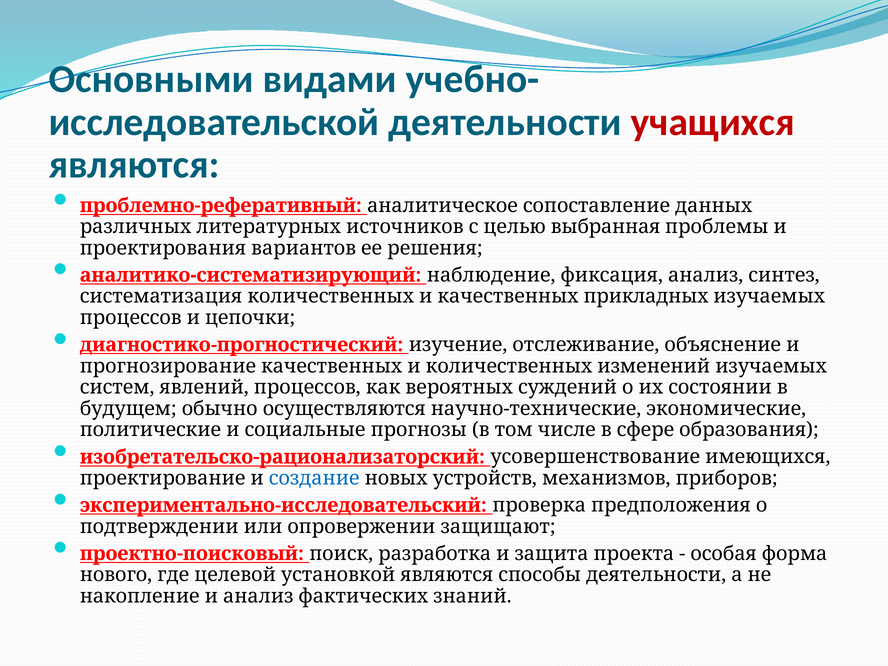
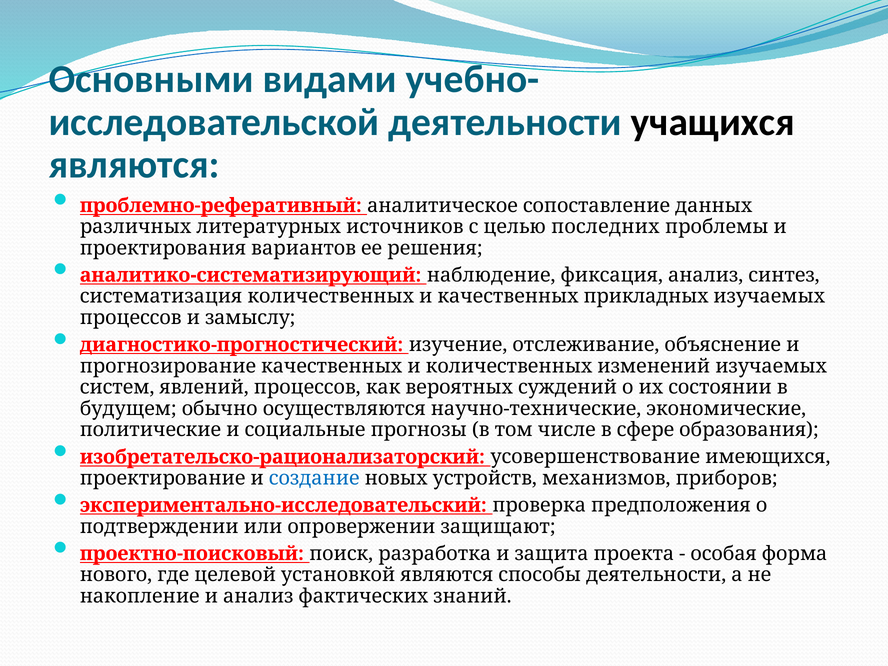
учащихся colour: red -> black (713, 122)
выбранная: выбранная -> последних (605, 227)
цепочки: цепочки -> замыслу (250, 318)
